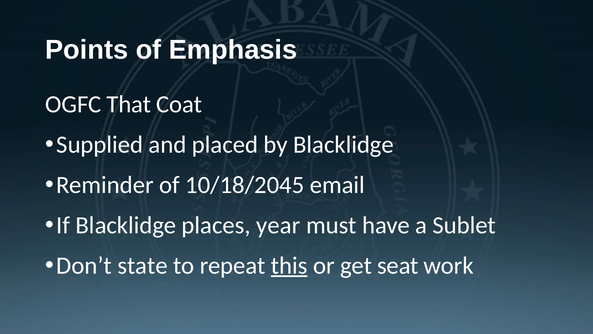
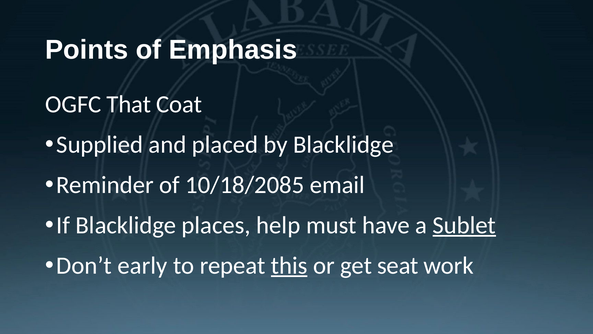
10/18/2045: 10/18/2045 -> 10/18/2085 (245, 185)
year: year -> help (278, 225)
Sublet underline: none -> present (464, 225)
state: state -> early (142, 265)
